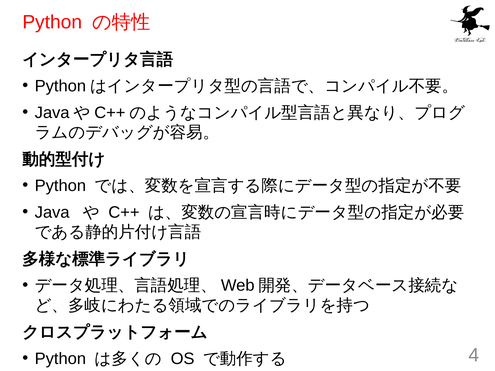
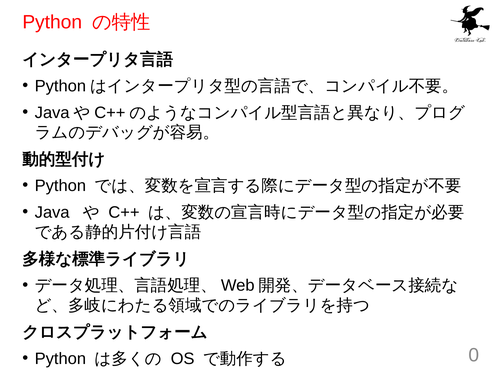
4: 4 -> 0 (474, 355)
